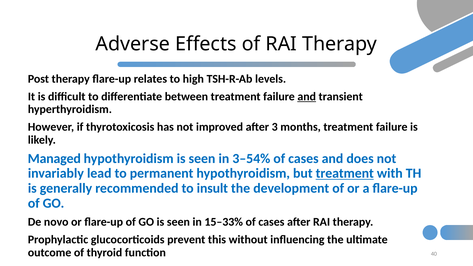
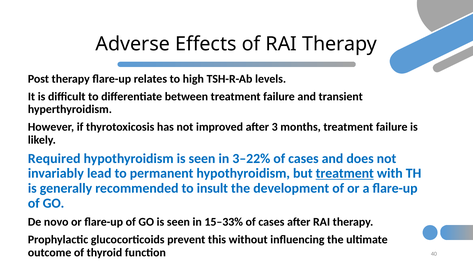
and underline: present -> none (307, 97)
Managed: Managed -> Required (54, 159)
3–54%: 3–54% -> 3–22% (251, 159)
